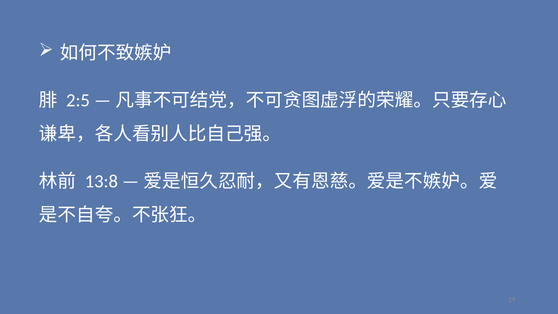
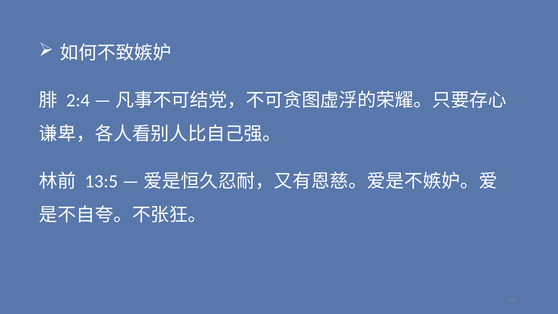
2:5: 2:5 -> 2:4 (78, 100)
13:8: 13:8 -> 13:5 (101, 181)
